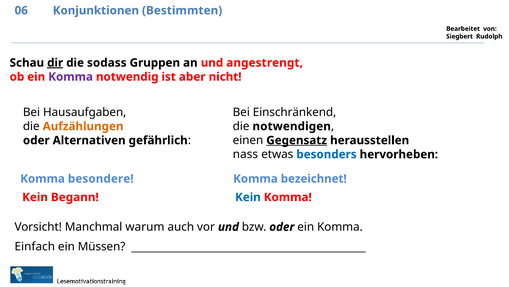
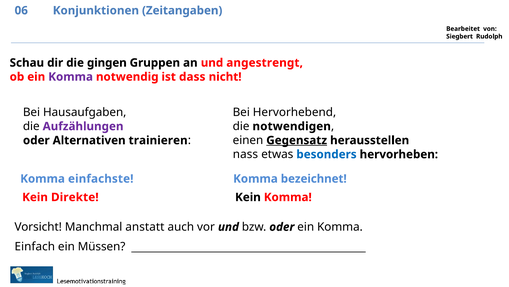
Bestimmten: Bestimmten -> Zeitangaben (182, 11)
dir underline: present -> none (55, 63)
sodass: sodass -> gingen (107, 63)
aber: aber -> dass (192, 77)
Einschränkend: Einschränkend -> Hervorhebend (294, 112)
Aufzählungen colour: orange -> purple (83, 126)
gefährlich: gefährlich -> trainieren (158, 140)
besondere: besondere -> einfachste (101, 178)
Begann: Begann -> Direkte (75, 197)
Kein colour: blue -> black (248, 197)
warum: warum -> anstatt (145, 226)
